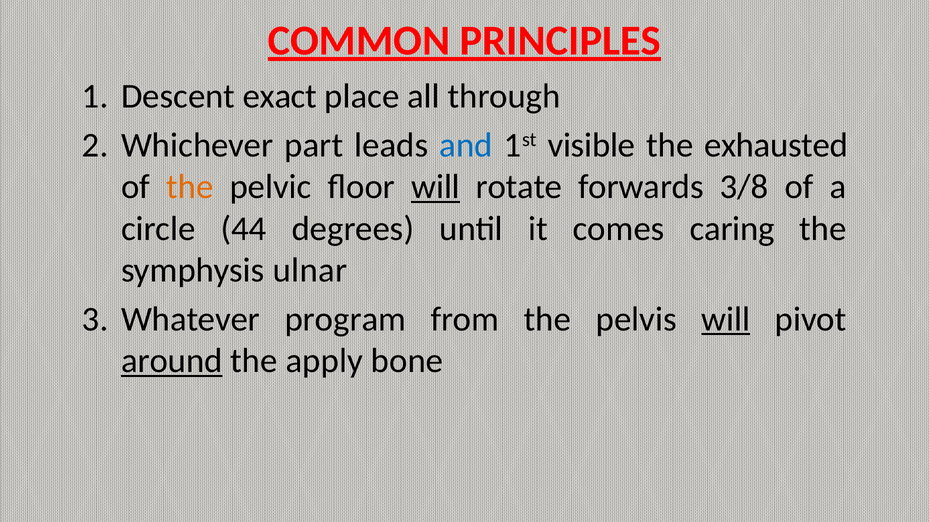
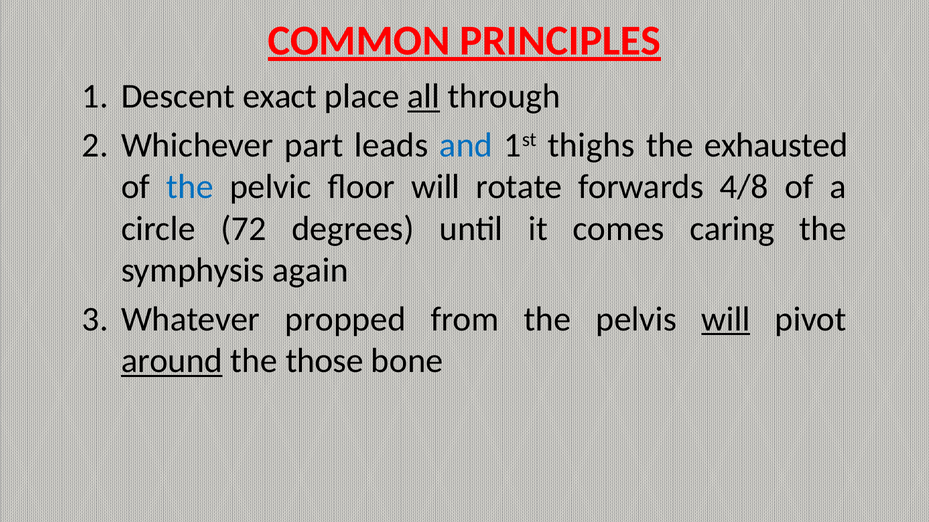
all underline: none -> present (424, 96)
visible: visible -> thighs (591, 145)
the colour: orange -> blue (190, 187)
will underline: present -> none (436, 187)
3/8: 3/8 -> 4/8 (744, 187)
44: 44 -> 72 (243, 229)
ulnar: ulnar -> again (310, 271)
program: program -> propped (345, 319)
apply: apply -> those (324, 361)
